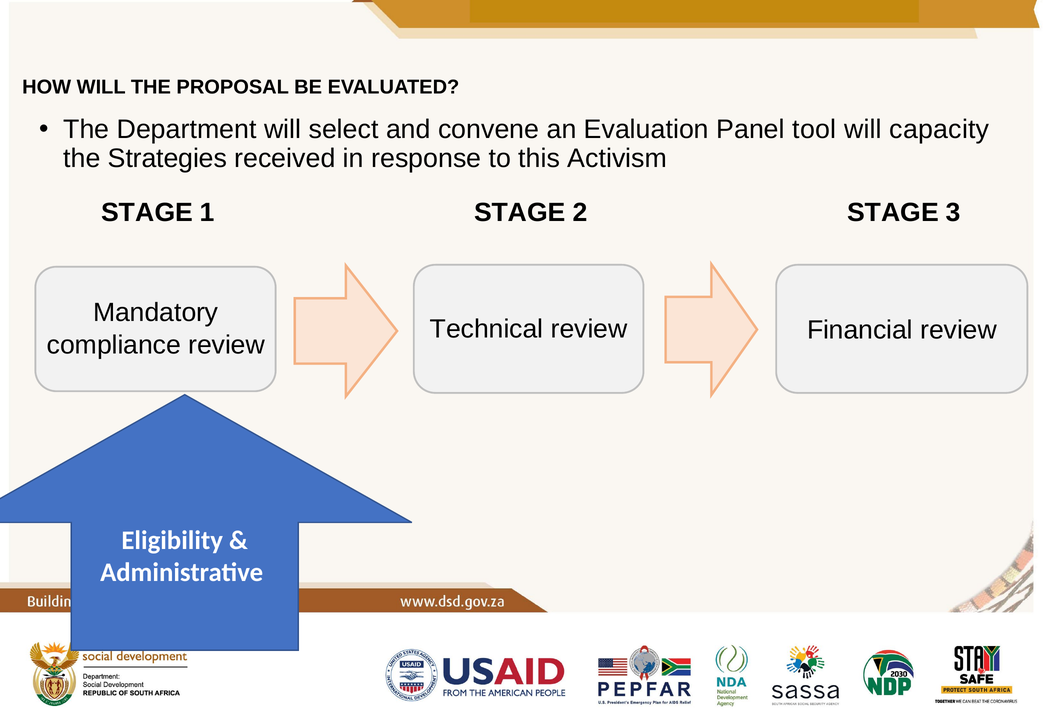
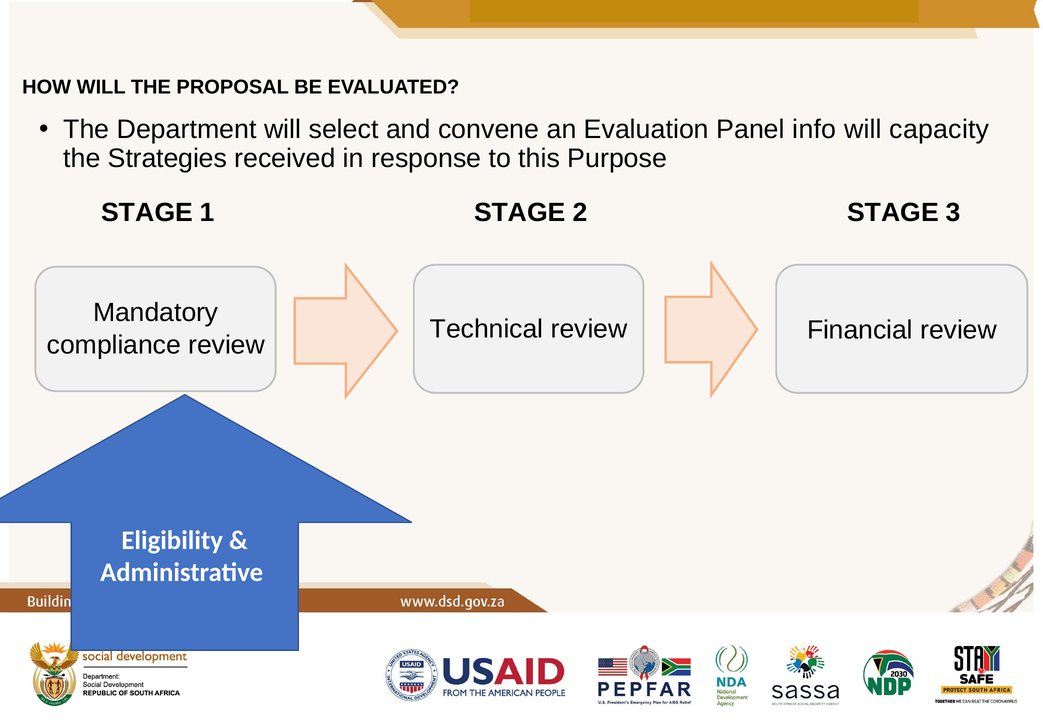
tool: tool -> info (814, 130)
Activism: Activism -> Purpose (617, 159)
